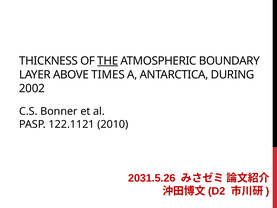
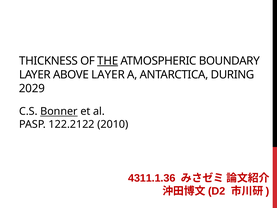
ABOVE TIMES: TIMES -> LAYER (108, 75)
2002: 2002 -> 2029 (32, 88)
Bonner underline: none -> present (59, 111)
122.1121: 122.1121 -> 122.2122 (72, 124)
2031.5.26: 2031.5.26 -> 4311.1.36 (152, 178)
